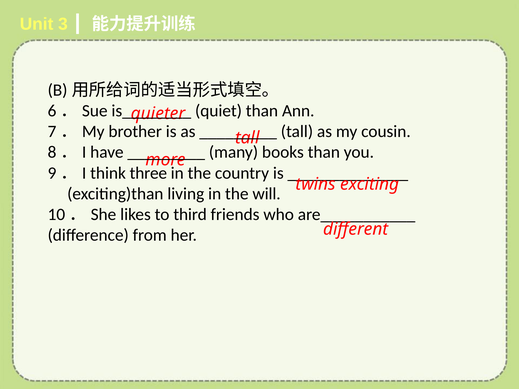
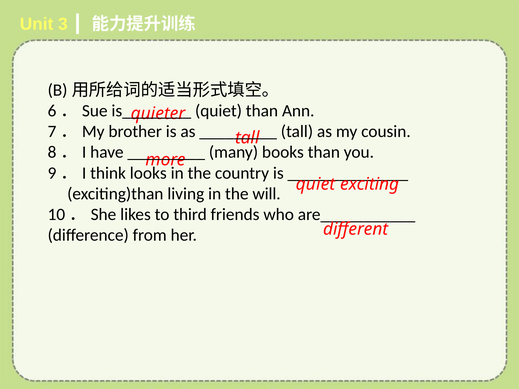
three: three -> looks (148, 173)
twins: twins -> quiet (316, 184)
